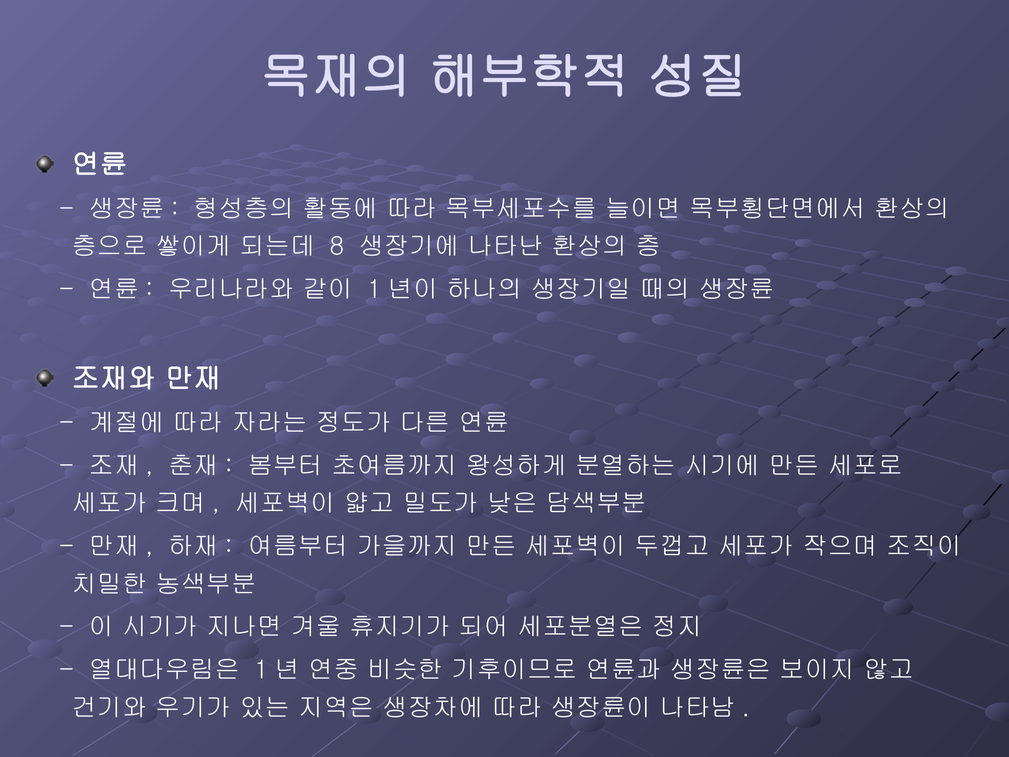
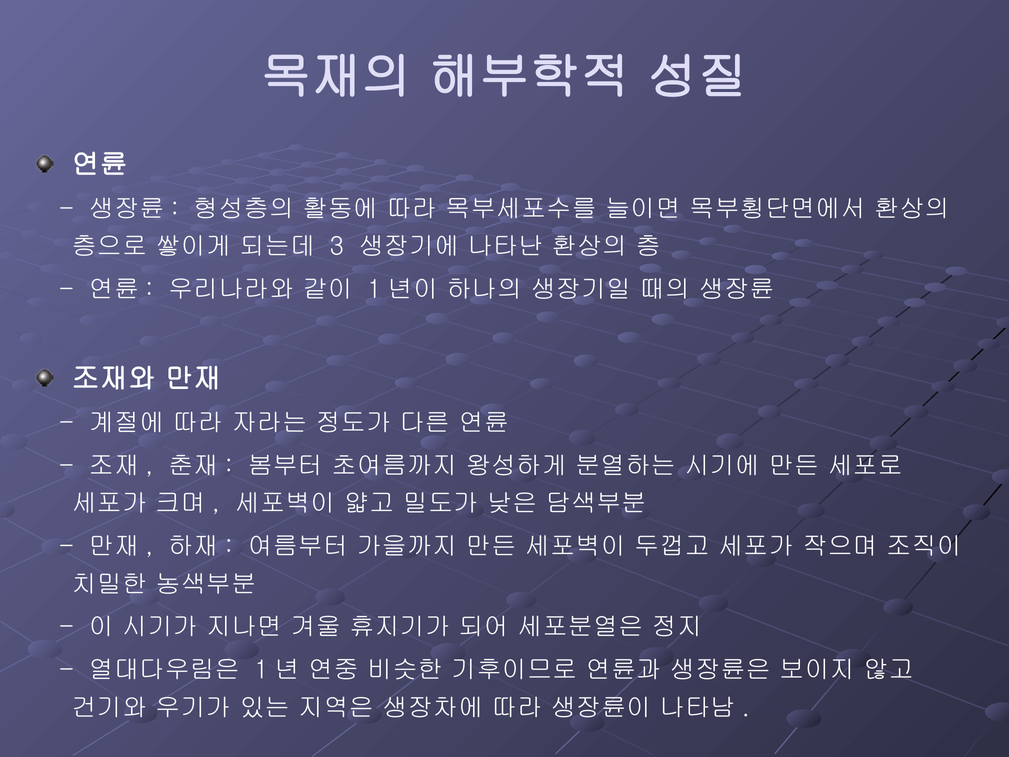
8: 8 -> 3 (337, 246)
